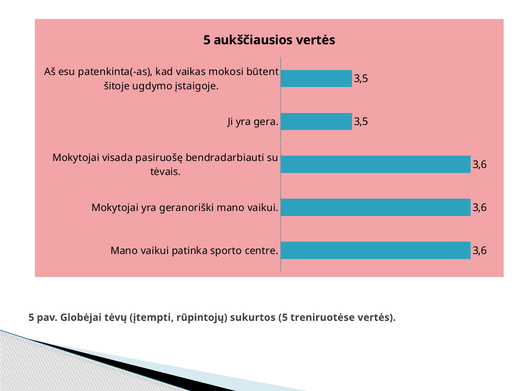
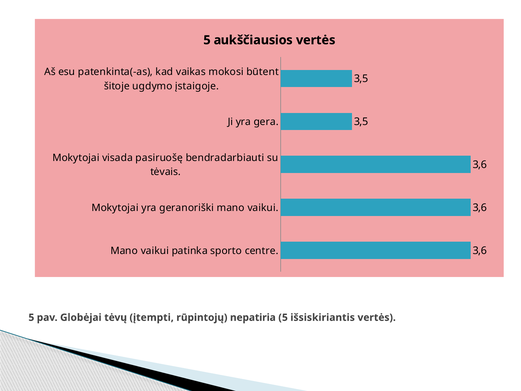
sukurtos: sukurtos -> nepatiria (253, 317)
treniruotėse: treniruotėse -> išsiskiriantis (323, 317)
